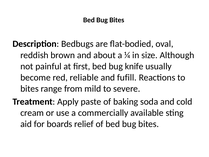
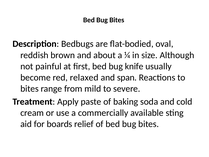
reliable: reliable -> relaxed (84, 77)
fufill: fufill -> span (127, 77)
